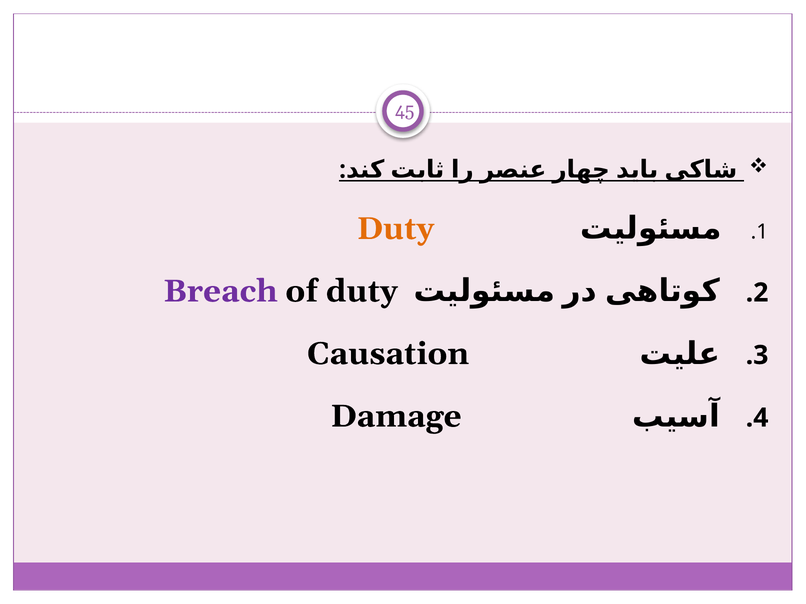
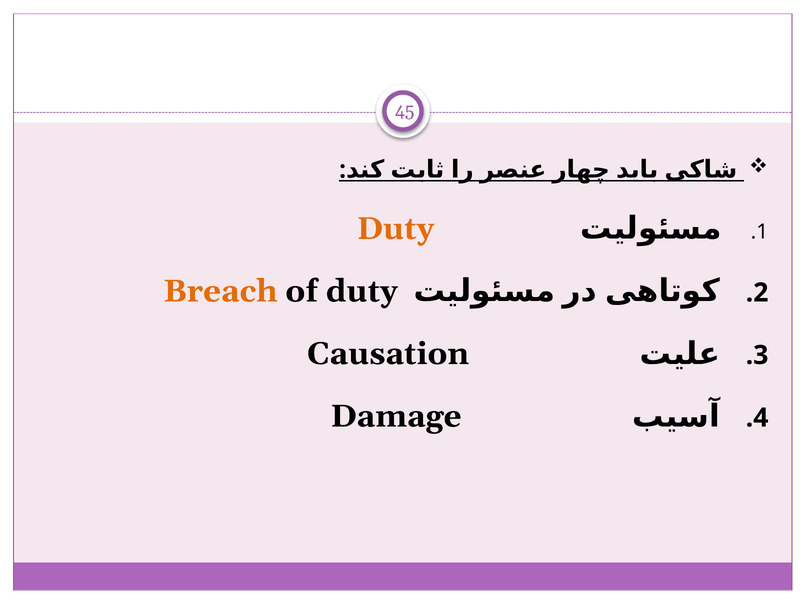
Breach colour: purple -> orange (220, 291)
